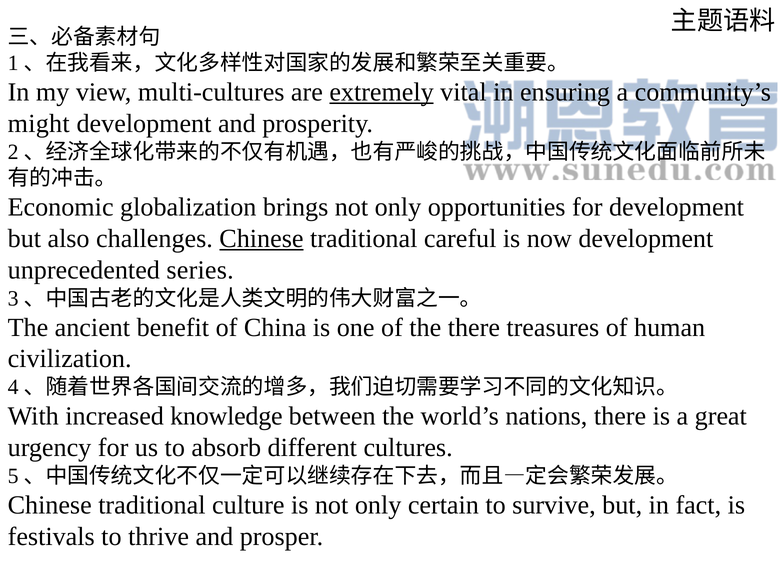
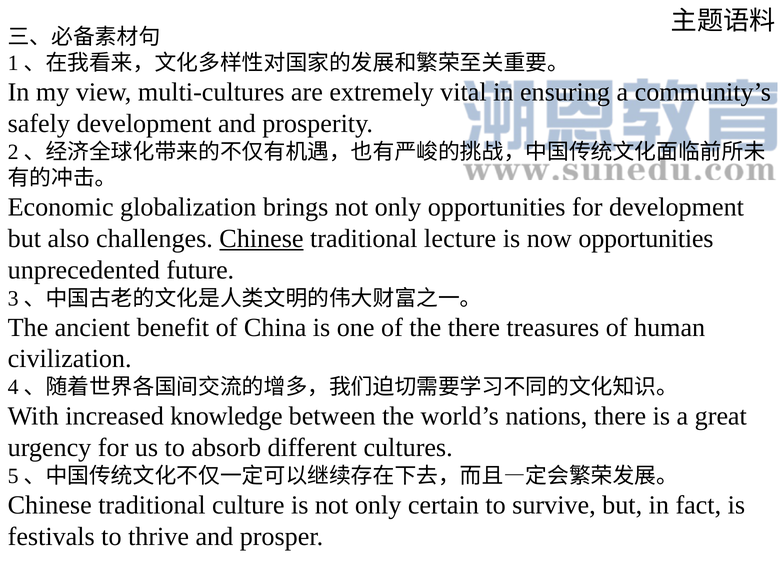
extremely underline: present -> none (382, 92)
might: might -> safely (39, 124)
careful: careful -> lecture (460, 239)
now development: development -> opportunities (646, 239)
series: series -> future (200, 270)
